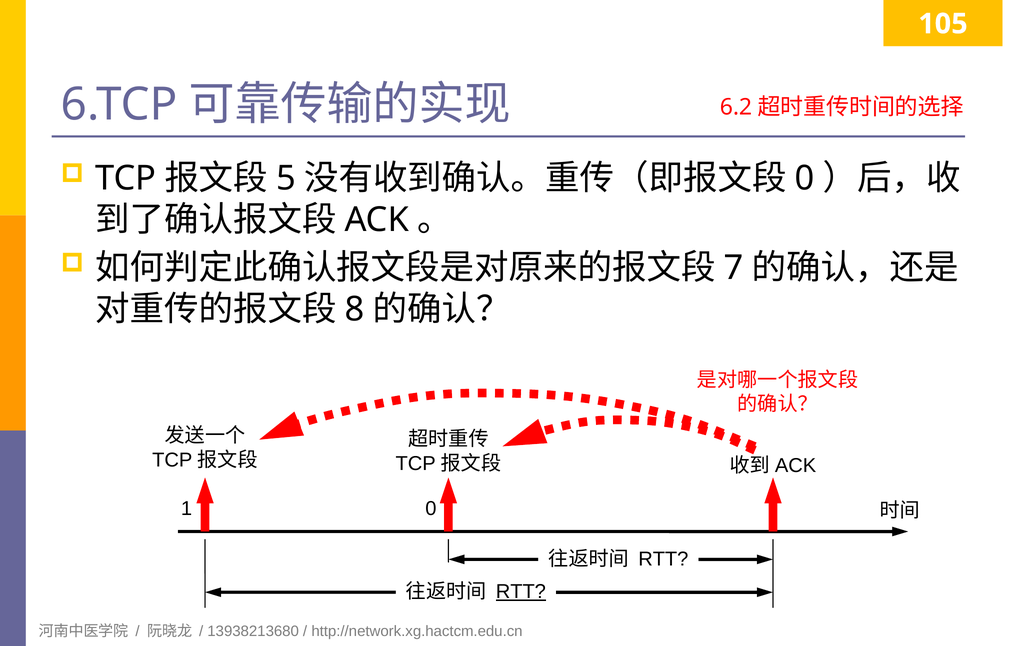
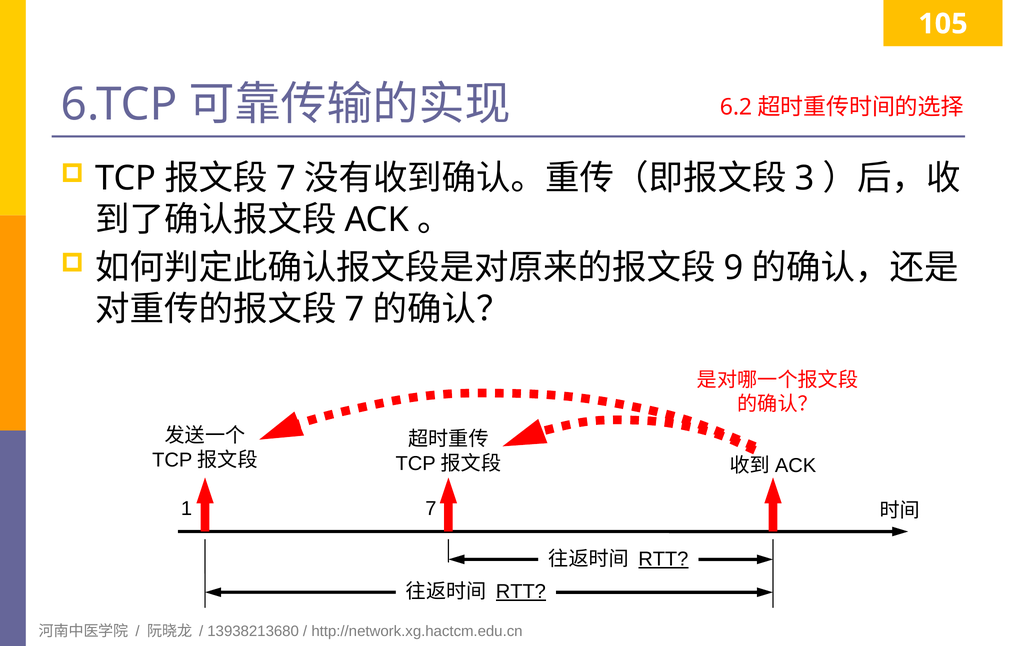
5: 5 -> 7 (286, 178)
0: 0 -> 3 (805, 178)
7: 7 -> 9 (734, 268)
8: 8 -> 7 (355, 309)
1 0: 0 -> 7 (431, 509)
RTT underline: none -> present (663, 559)
